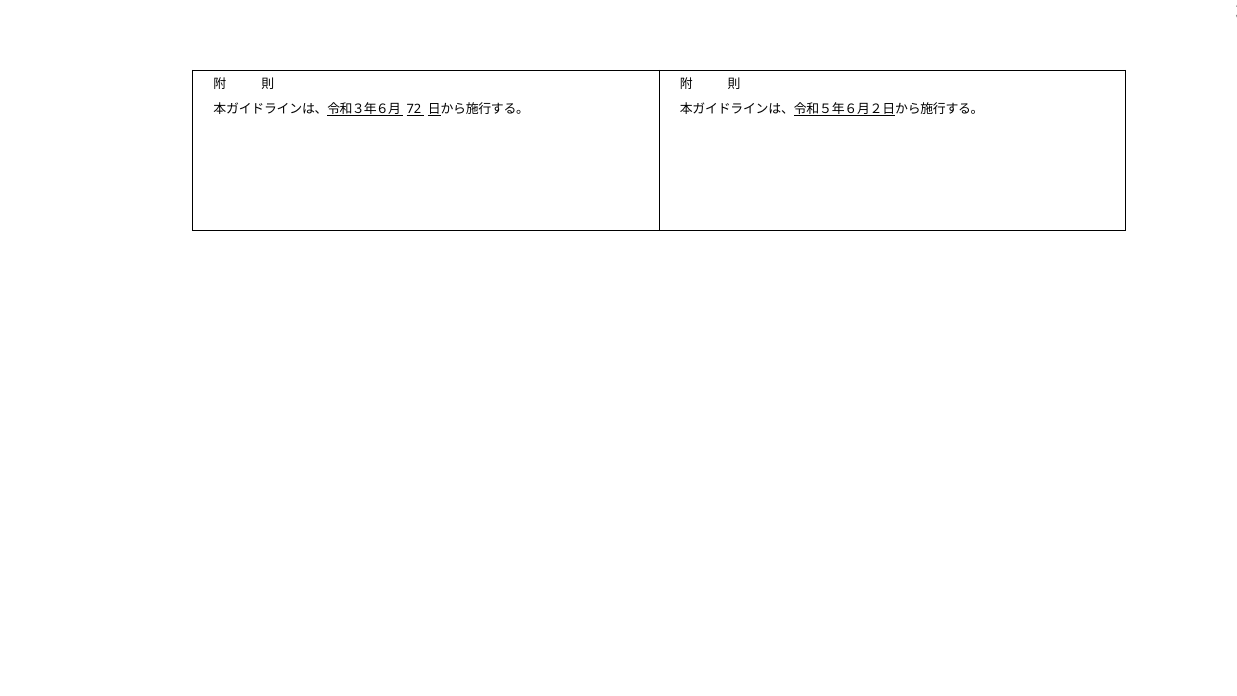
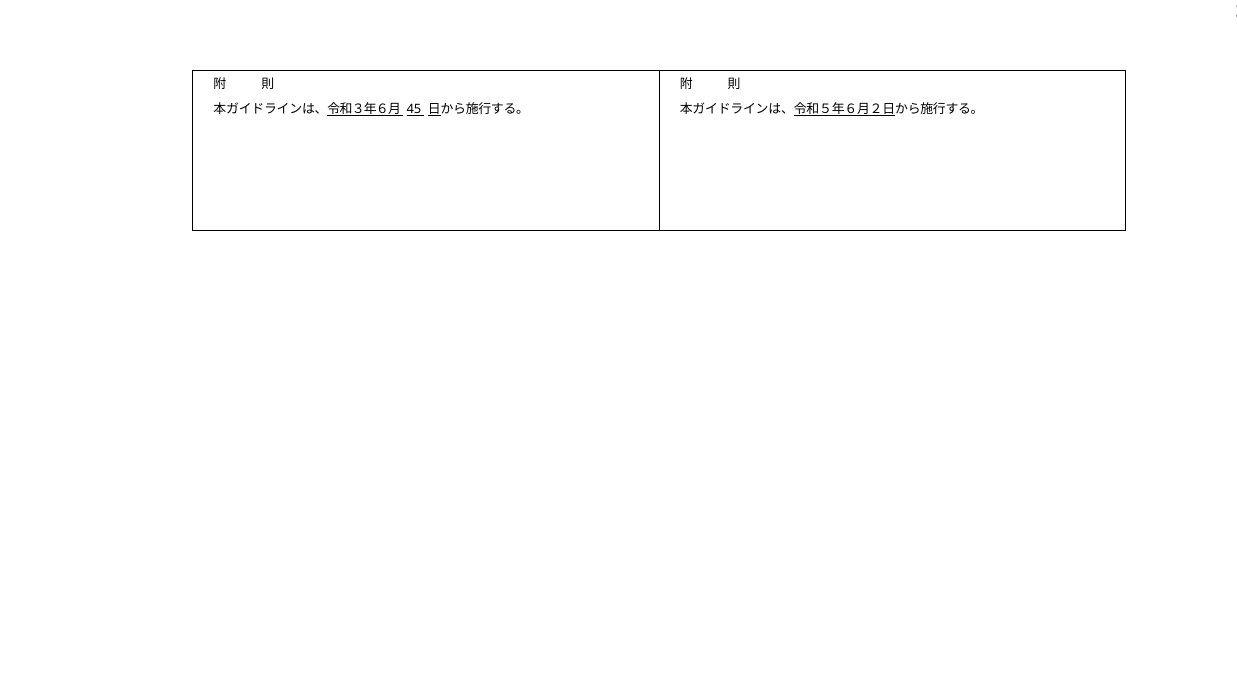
72: 72 -> 45 (414, 109)
